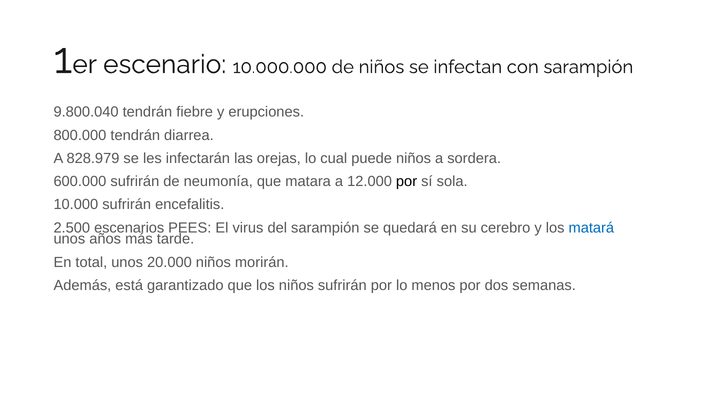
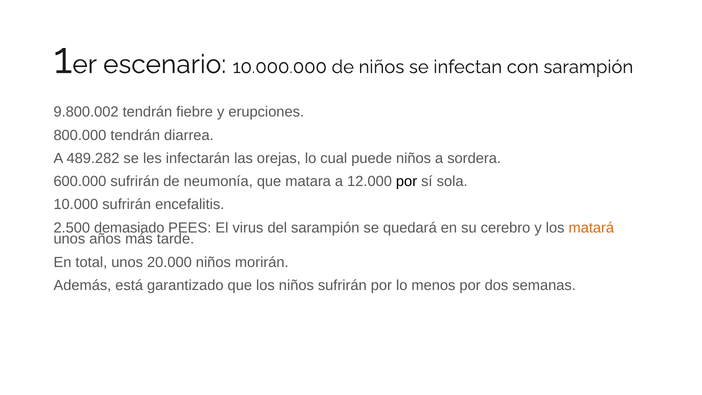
9.800.040: 9.800.040 -> 9.800.002 (86, 112)
828.979: 828.979 -> 489.282 (93, 158)
escenarios: escenarios -> demasiado (129, 228)
matará colour: blue -> orange (591, 228)
